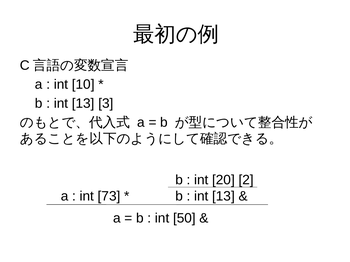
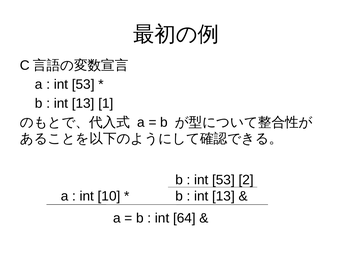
10: 10 -> 53 (83, 84)
3: 3 -> 1 (106, 104)
20: 20 -> 53 (223, 180)
73: 73 -> 10 (109, 197)
50: 50 -> 64 (184, 219)
